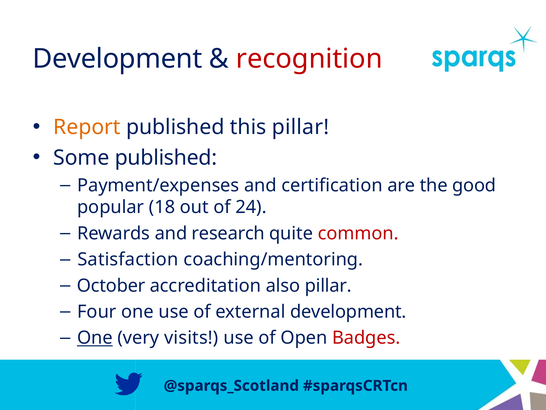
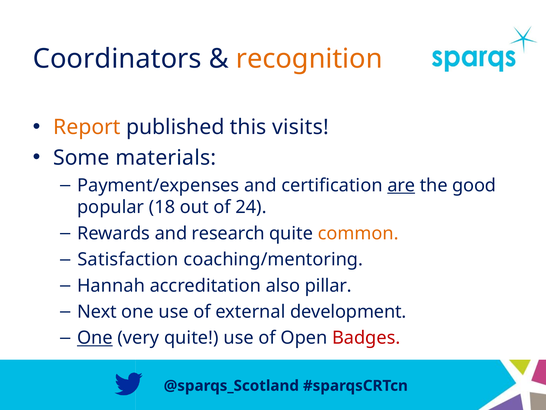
Development: Development -> Coordinators (117, 59)
recognition colour: red -> orange (309, 59)
this pillar: pillar -> visits (301, 127)
Some published: published -> materials (166, 157)
are underline: none -> present (401, 185)
common colour: red -> orange (358, 233)
October: October -> Hannah (111, 285)
Four: Four -> Next (97, 311)
very visits: visits -> quite (191, 338)
